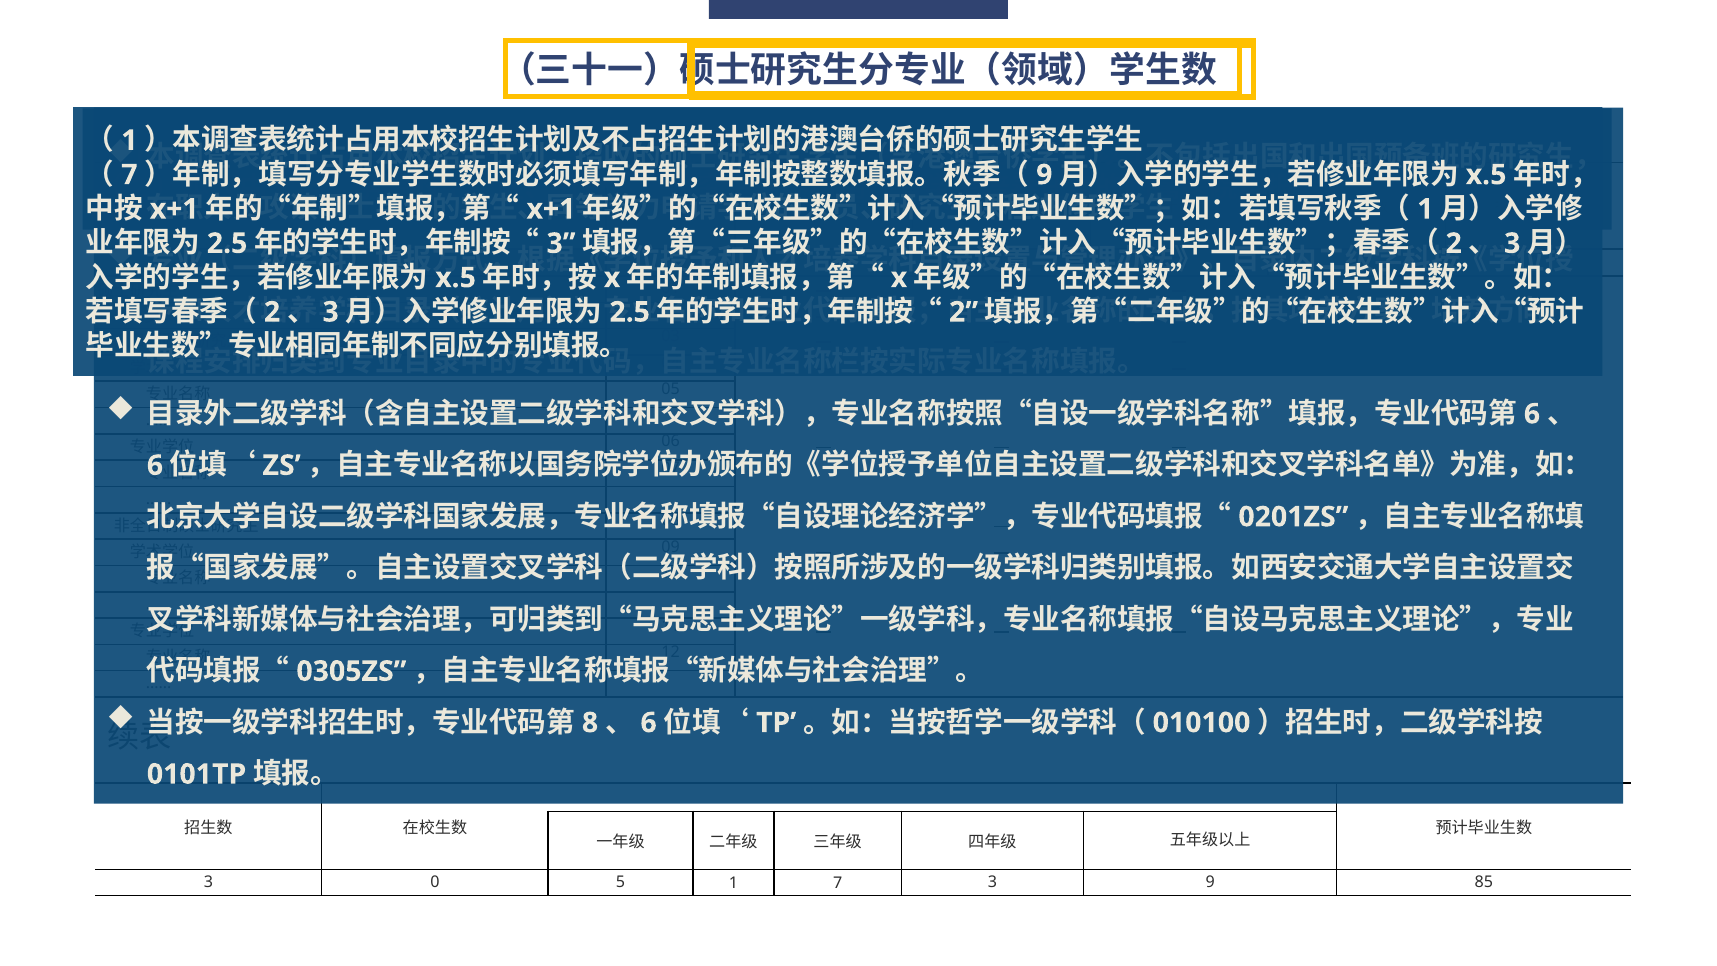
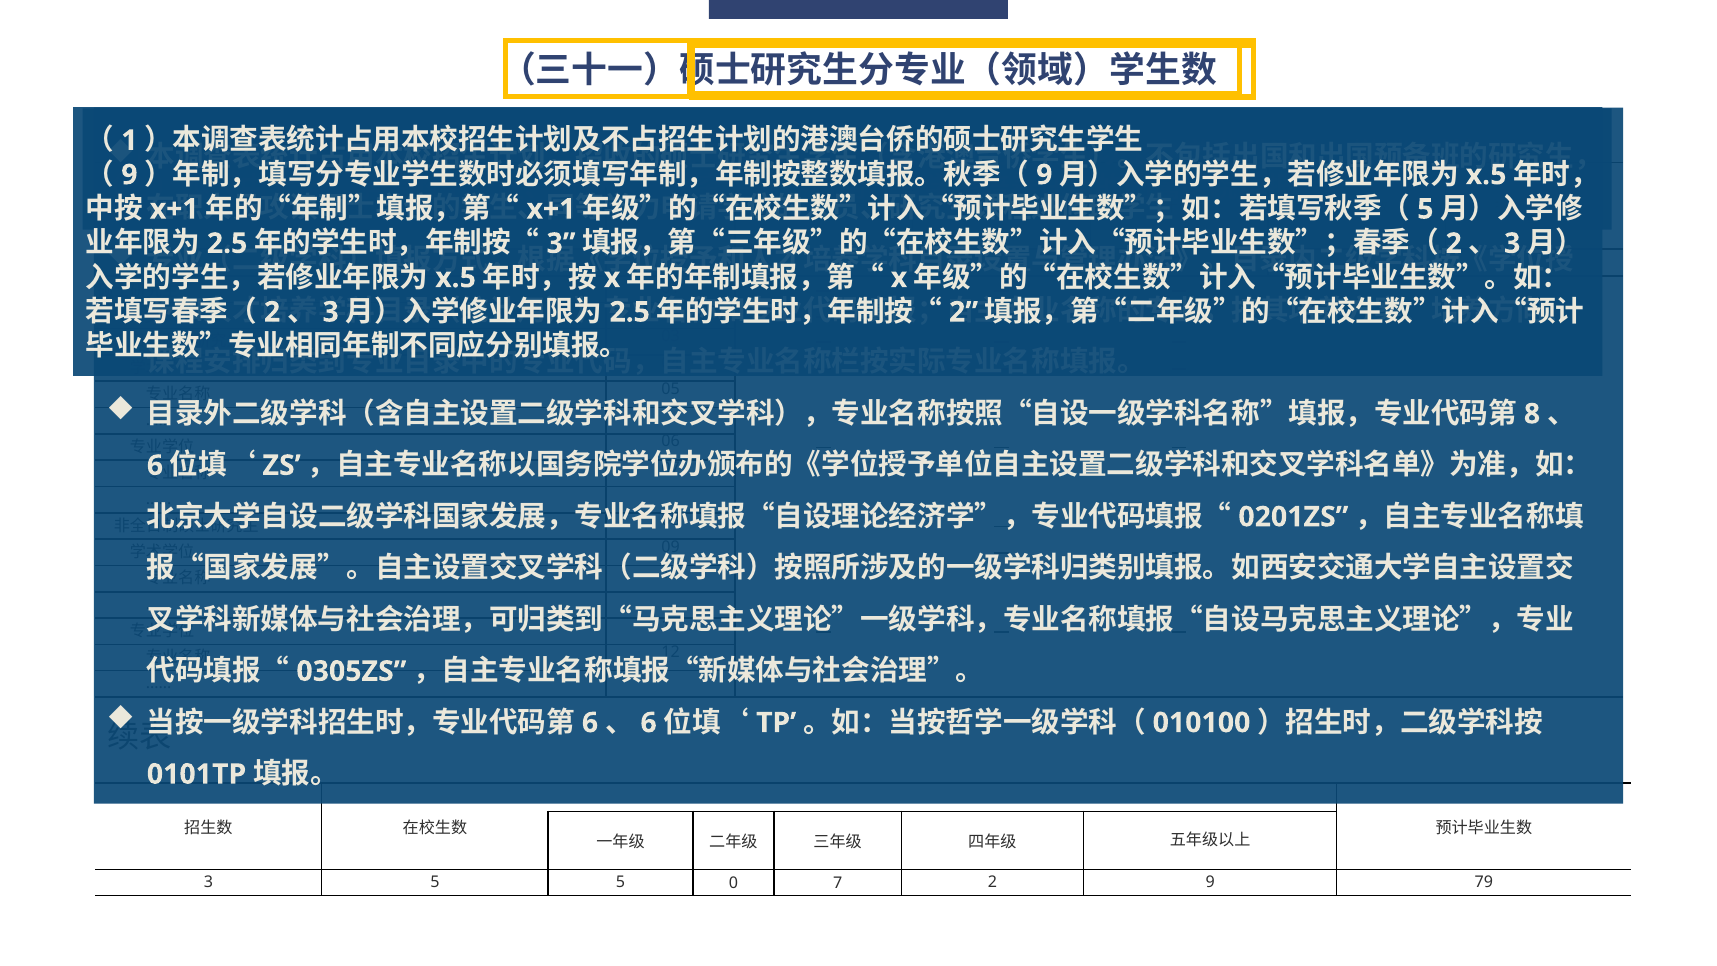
7: 7 -> 9 (129, 175)
1: 1 -> 5 (1425, 209)
6: 6 -> 8 (1532, 414)
8: 8 -> 6 (590, 723)
3 0: 0 -> 5 (435, 882)
5 1: 1 -> 0 (734, 883)
7 3: 3 -> 2 (992, 882)
85: 85 -> 79 (1484, 882)
